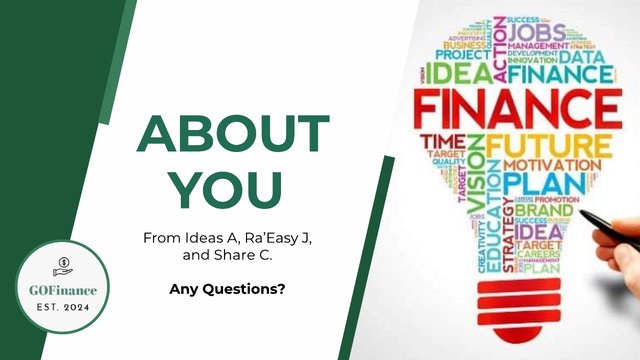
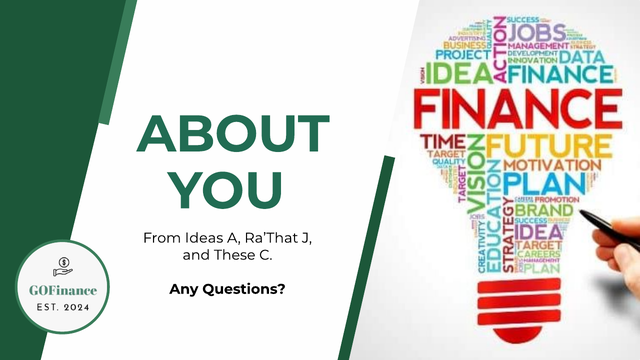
Ra’Easy: Ra’Easy -> Ra’That (271, 238)
Share: Share -> These (235, 255)
